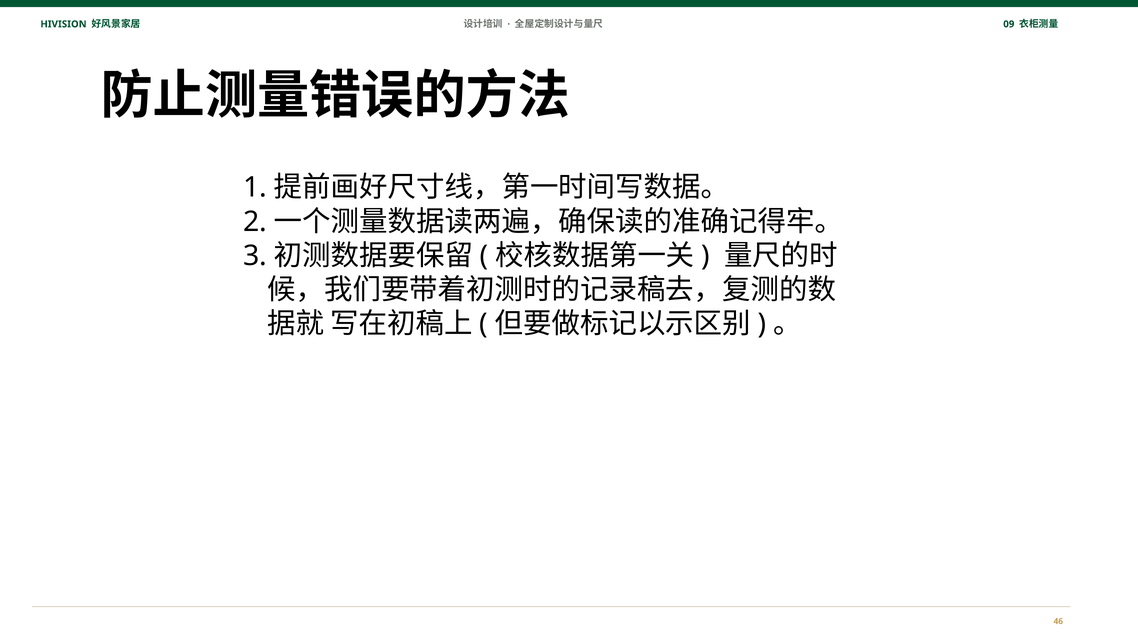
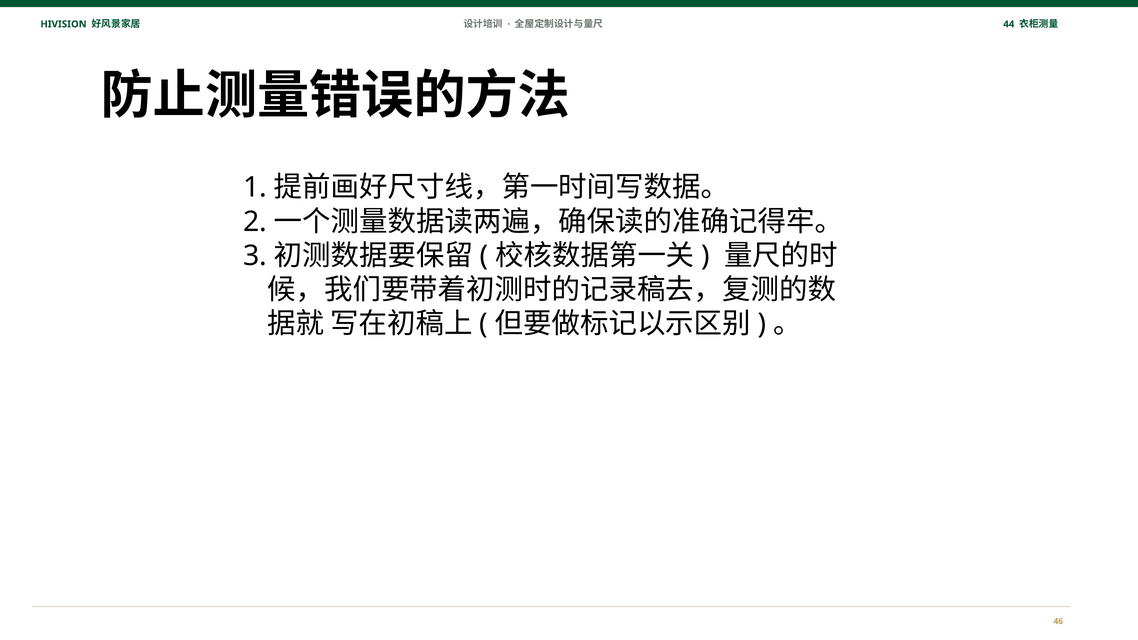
09: 09 -> 44 (1009, 24)
